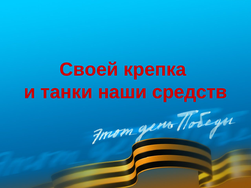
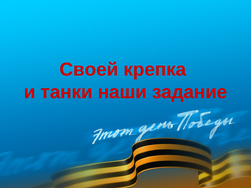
средств: средств -> задание (190, 92)
